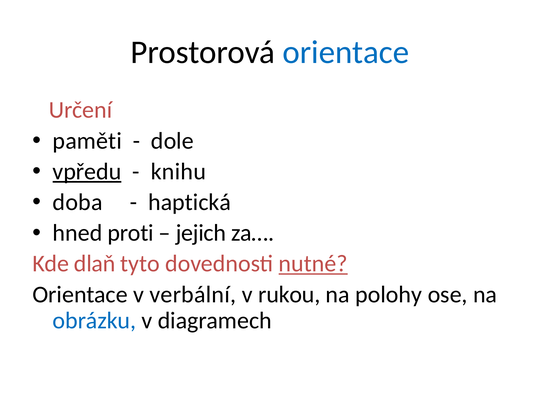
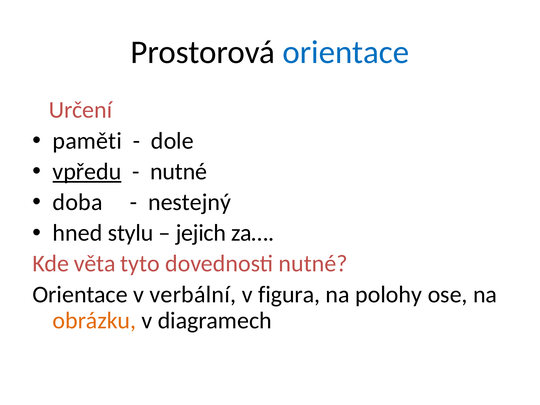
knihu: knihu -> nutné (179, 172)
haptická: haptická -> nestejný (190, 202)
proti: proti -> stylu (131, 233)
dlaň: dlaň -> věta (95, 264)
nutné underline: present -> none (313, 264)
rukou: rukou -> figura (289, 294)
obrázku colour: blue -> orange (94, 320)
